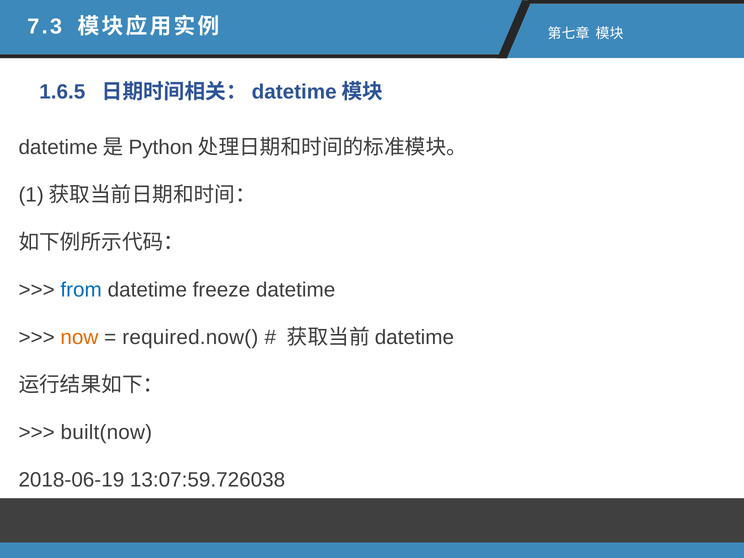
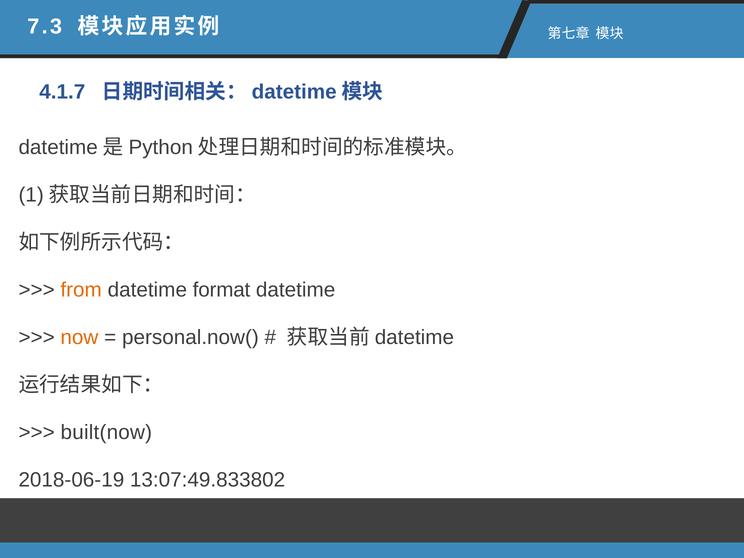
1.6.5: 1.6.5 -> 4.1.7 (62, 92)
from colour: blue -> orange (81, 290)
freeze: freeze -> format (222, 290)
required.now(: required.now( -> personal.now( (190, 337)
13:07:59.726038: 13:07:59.726038 -> 13:07:49.833802 (208, 480)
